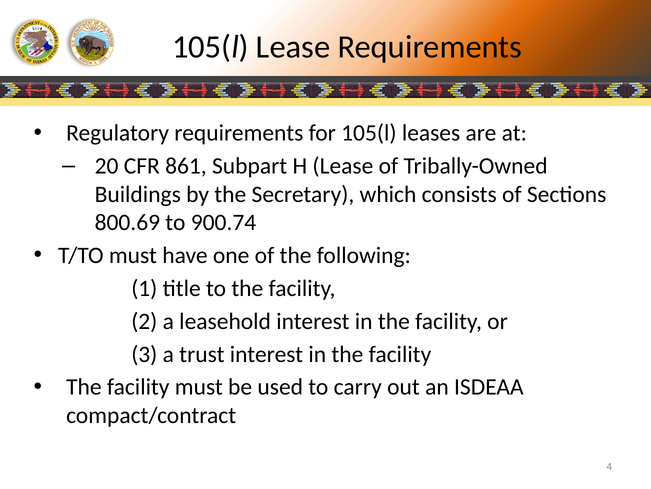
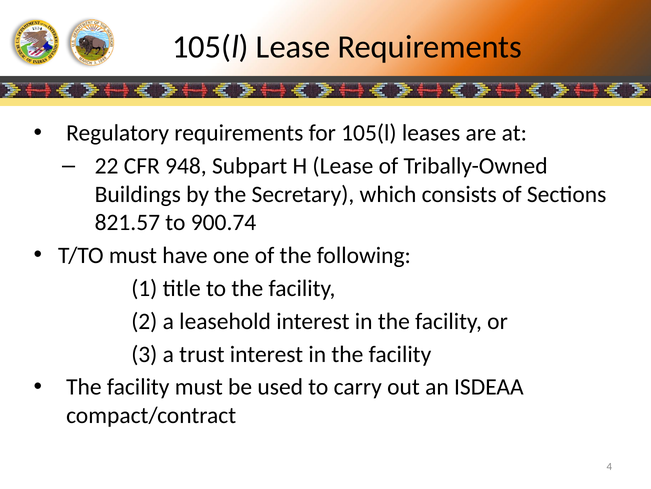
20: 20 -> 22 (107, 166)
861: 861 -> 948 (186, 166)
800.69: 800.69 -> 821.57 (127, 222)
